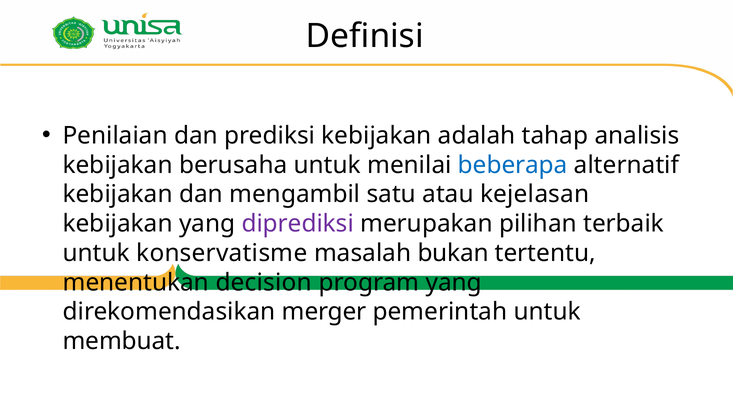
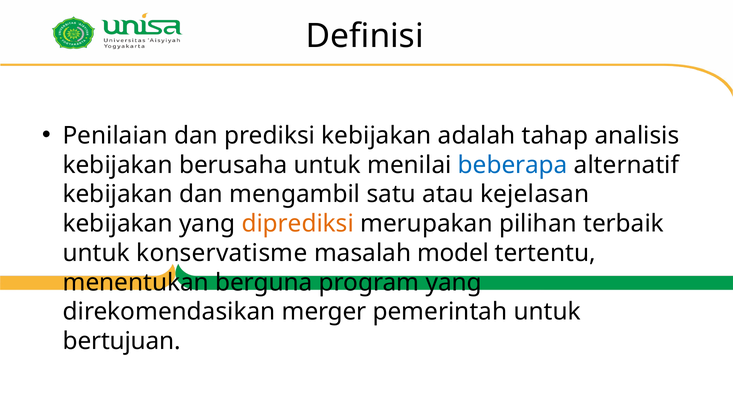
diprediksi colour: purple -> orange (298, 223)
bukan: bukan -> model (453, 253)
decision: decision -> berguna (264, 282)
membuat: membuat -> bertujuan (122, 341)
